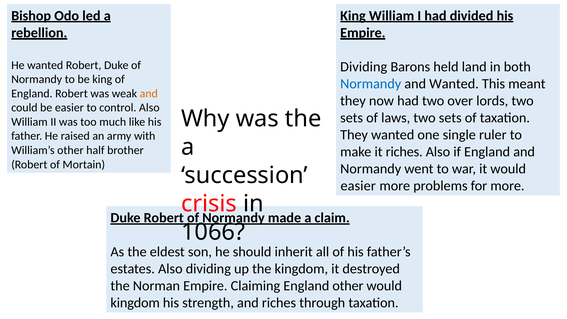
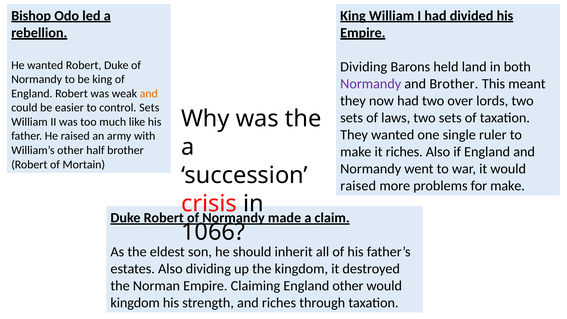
Normandy colour: blue -> purple (371, 84)
and Wanted: Wanted -> Brother (454, 84)
control Also: Also -> Sets (149, 108)
easier: easier -> raised (358, 186)
for more: more -> make (508, 186)
